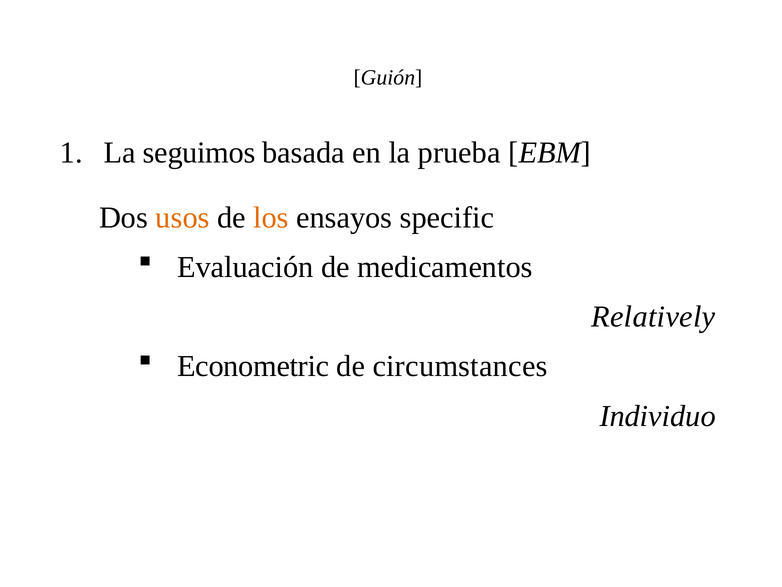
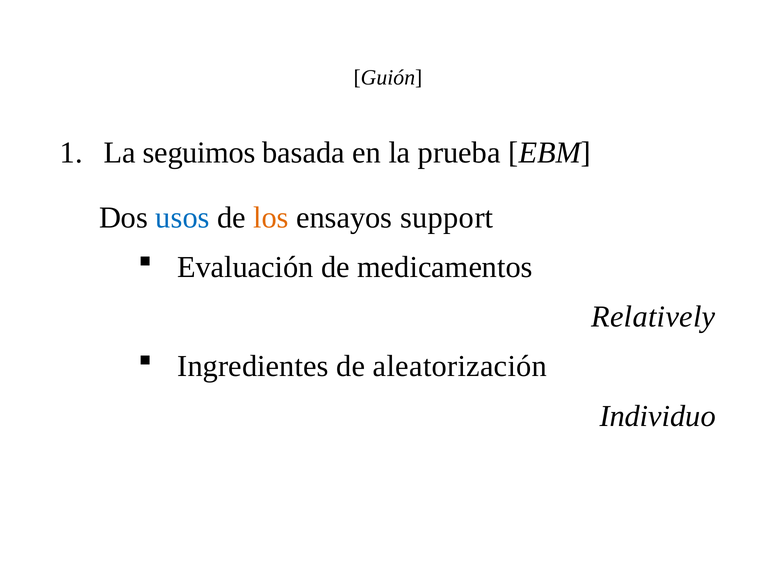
usos colour: orange -> blue (183, 217)
specific: specific -> support (447, 217)
Econometric: Econometric -> Ingredientes (253, 366)
circumstances: circumstances -> aleatorización (460, 366)
